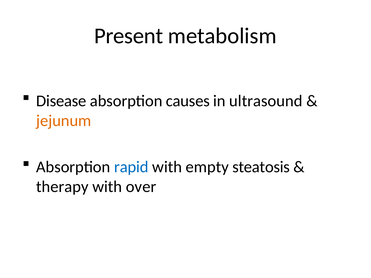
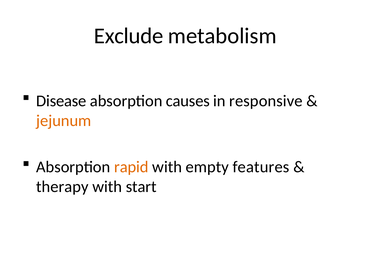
Present: Present -> Exclude (129, 36)
ultrasound: ultrasound -> responsive (266, 101)
rapid colour: blue -> orange (131, 167)
steatosis: steatosis -> features (261, 167)
over: over -> start (141, 187)
